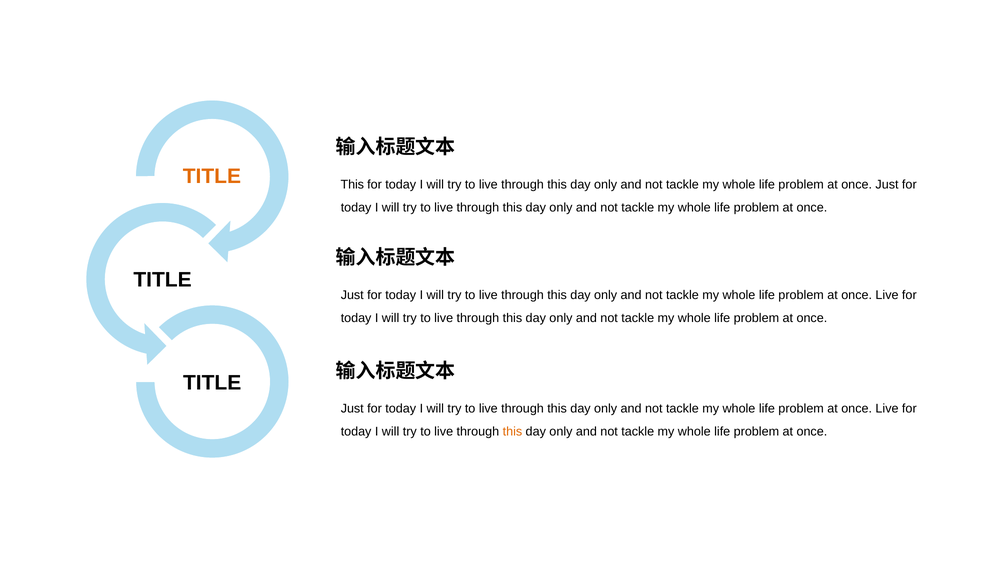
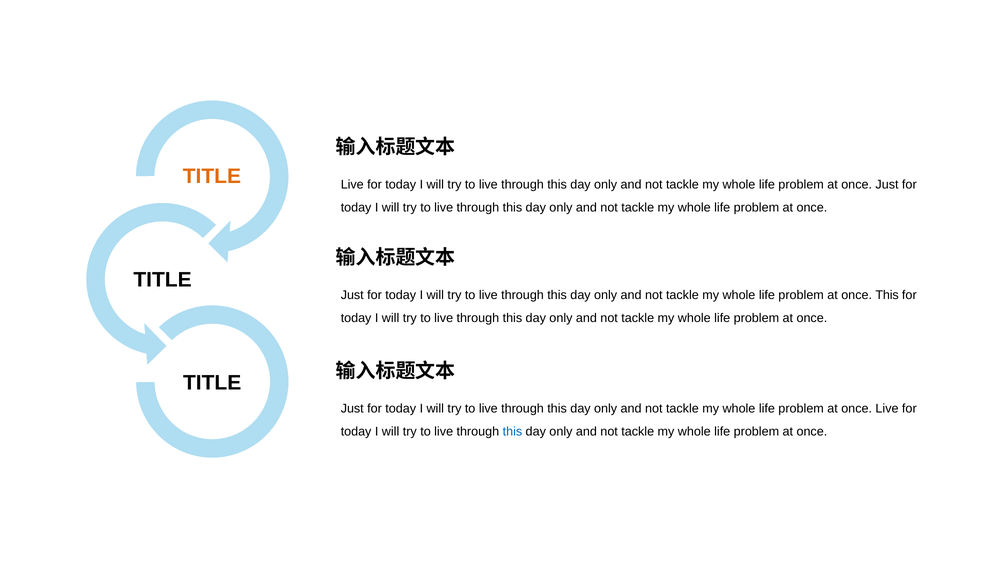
This: This -> Live (352, 185)
Live: Live -> This (887, 295)
this colour: orange -> blue (512, 432)
